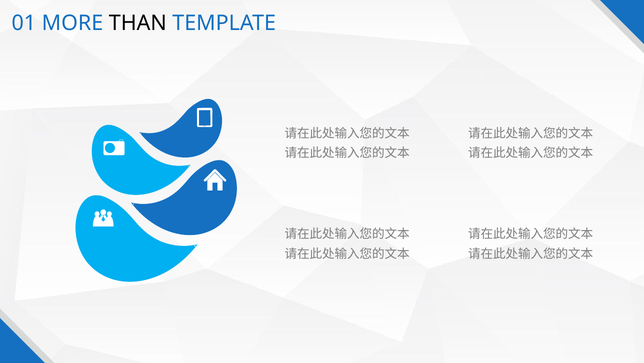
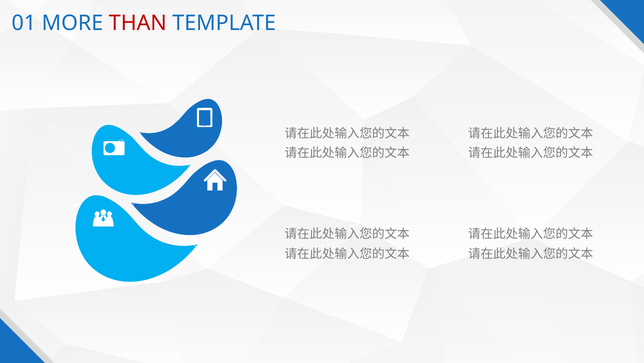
THAN colour: black -> red (138, 23)
